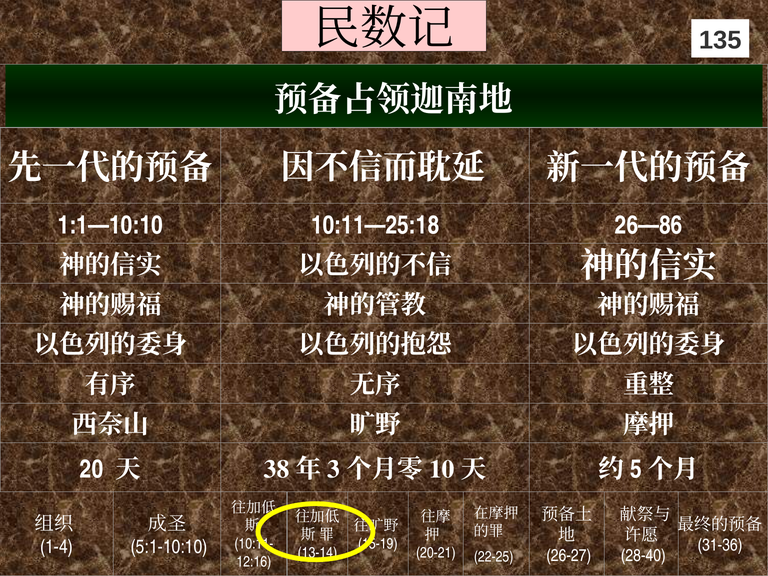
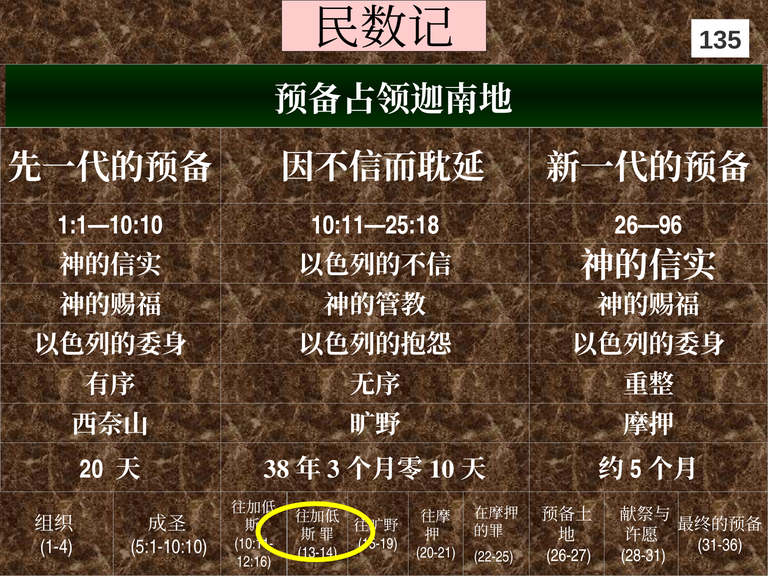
26—86: 26—86 -> 26—96 (649, 225)
28-40: 28-40 -> 28-31 (643, 556)
